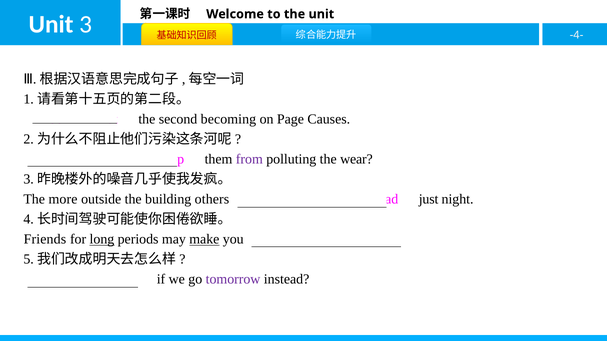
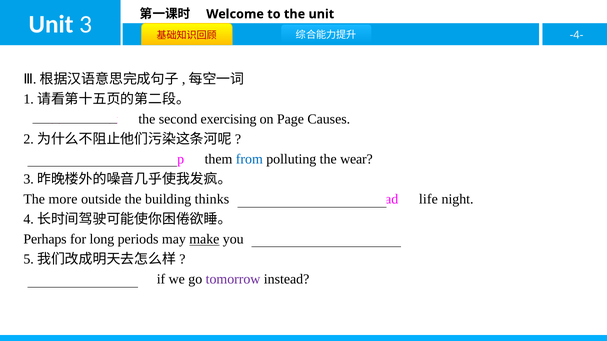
becoming: becoming -> exercising (229, 119)
from colour: purple -> blue (249, 159)
others: others -> thinks (212, 199)
just: just -> life (428, 199)
Friends: Friends -> Perhaps (45, 240)
long underline: present -> none (102, 240)
